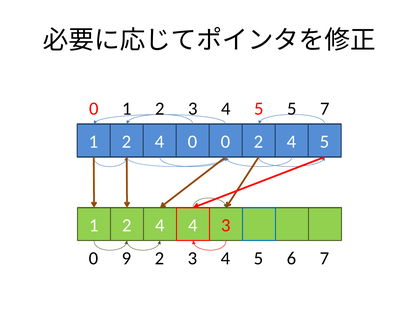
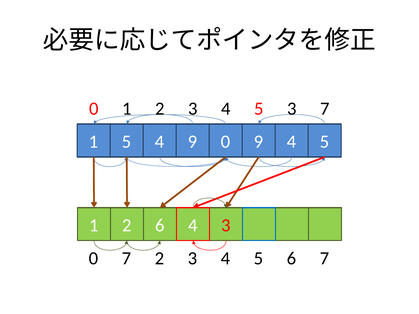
5 5: 5 -> 3 (292, 109)
2: 2 -> 5 (127, 142)
4 0: 0 -> 9 (193, 142)
0 2: 2 -> 9 (259, 142)
4: 4 -> 6 (160, 226)
0 9: 9 -> 7 (127, 259)
